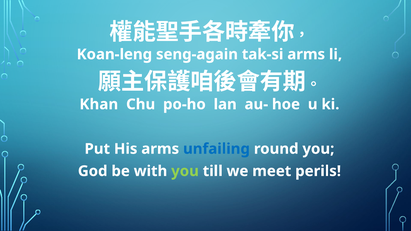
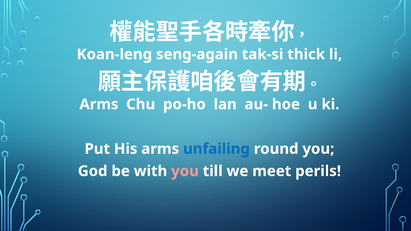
tak-si arms: arms -> thick (306, 54)
Khan: Khan -> Arms (99, 104)
you colour: light green -> pink (185, 171)
